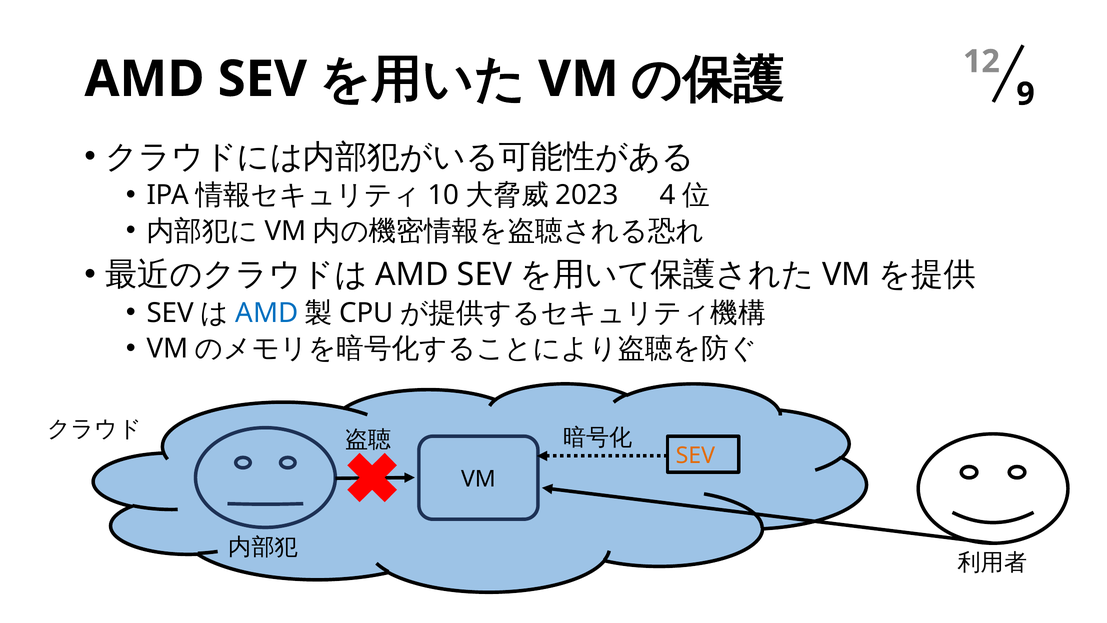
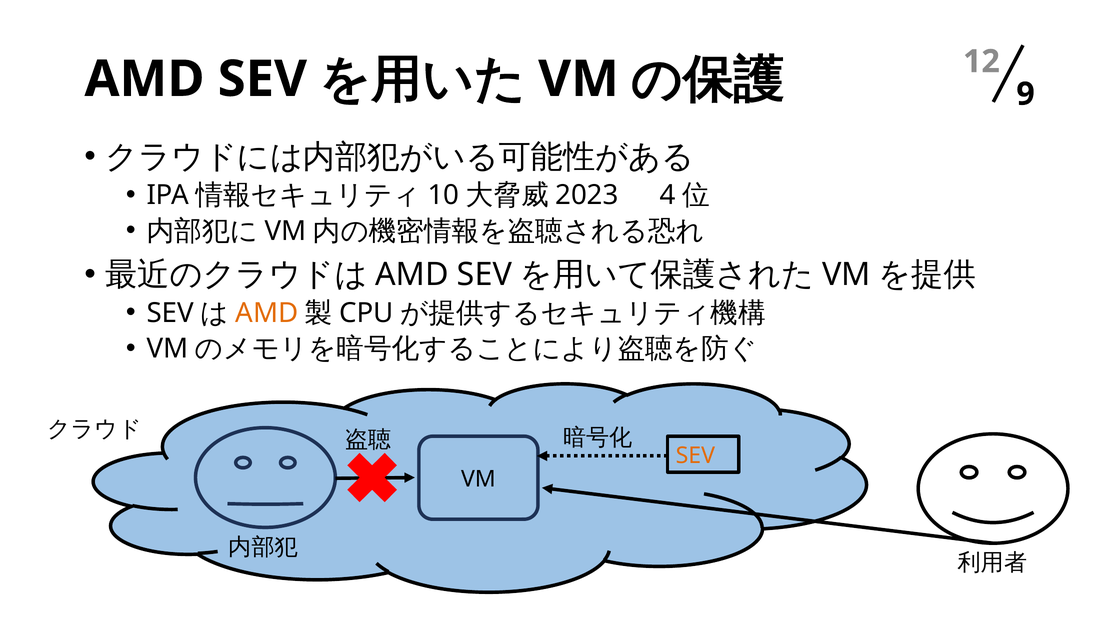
AMD colour: blue -> orange (267, 313)
